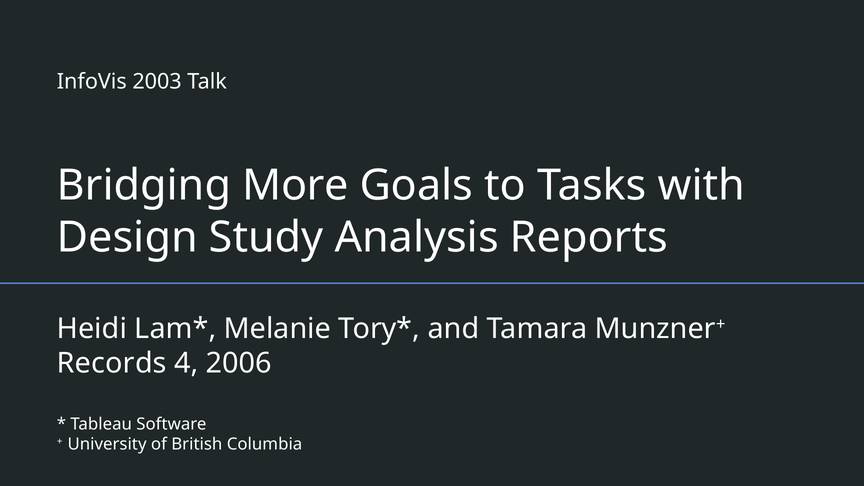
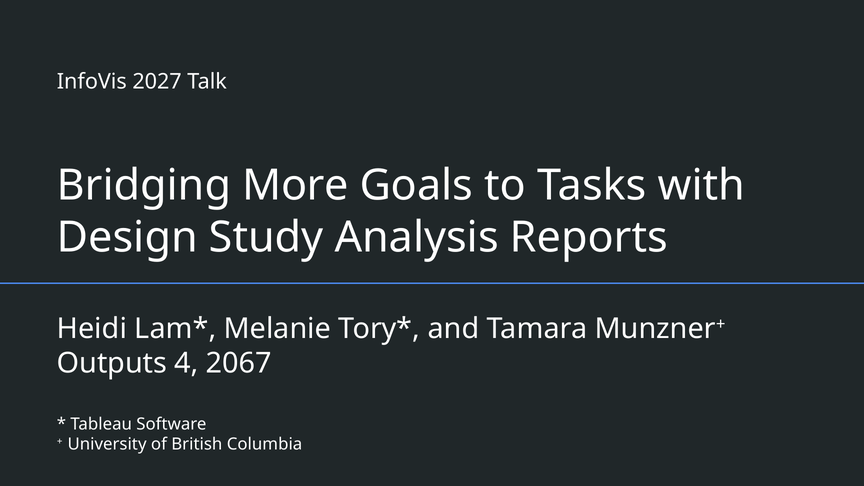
2003: 2003 -> 2027 (157, 82)
Records: Records -> Outputs (112, 363)
2006: 2006 -> 2067 (239, 363)
